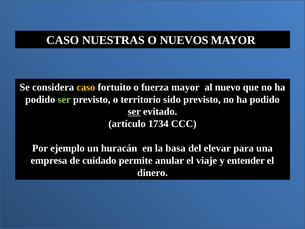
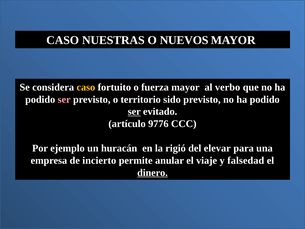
nuevo: nuevo -> verbo (228, 87)
ser colour: light green -> pink (64, 99)
1734: 1734 -> 9776 (158, 124)
basa: basa -> rigió (176, 148)
cuidado: cuidado -> incierto (99, 160)
entender: entender -> falsedad (246, 160)
dinero underline: none -> present (152, 172)
